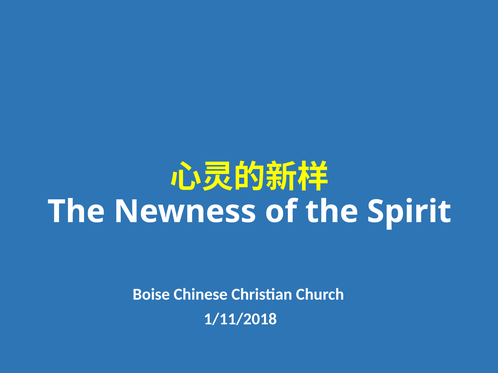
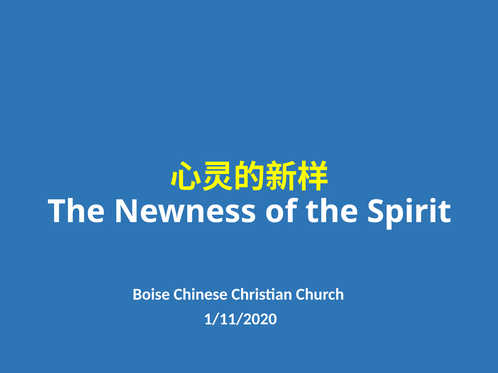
1/11/2018: 1/11/2018 -> 1/11/2020 (240, 320)
